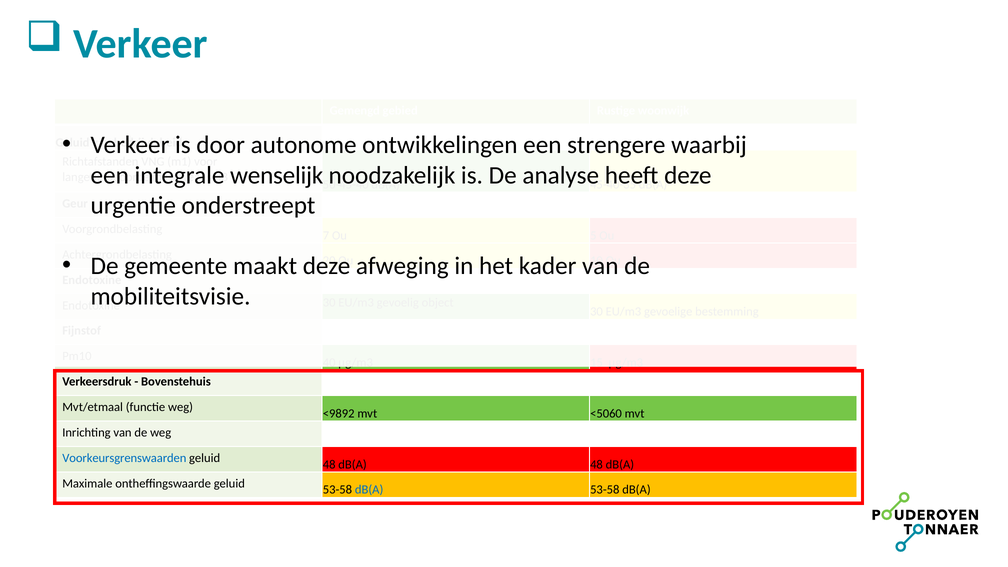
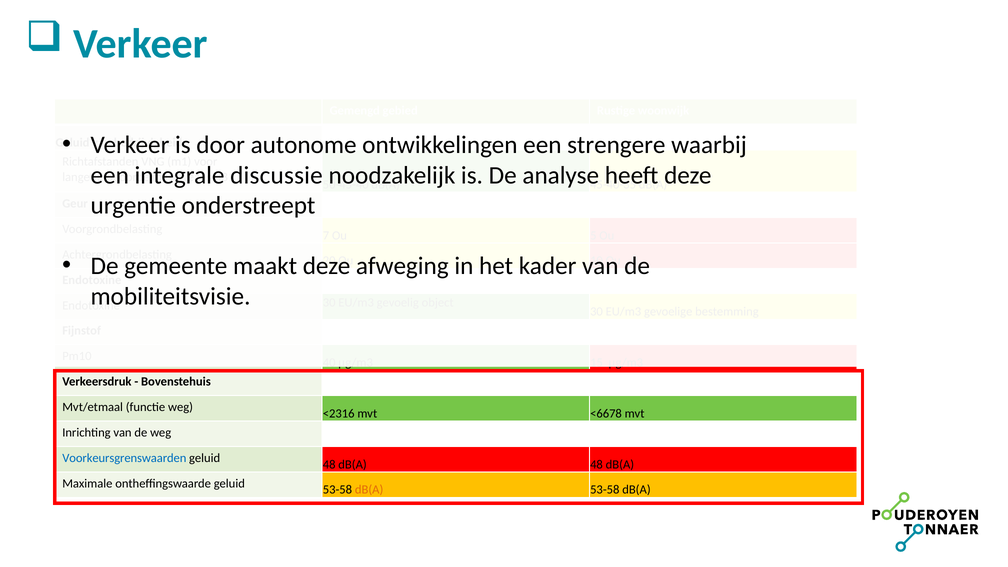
wenselijk: wenselijk -> discussie (276, 175)
<9892: <9892 -> <2316 (339, 413)
<5060: <5060 -> <6678 (606, 413)
dB(A colour: blue -> orange (369, 490)
